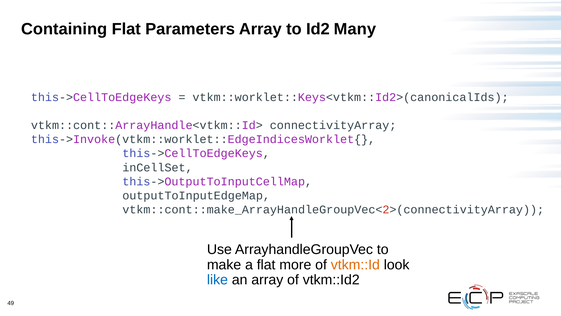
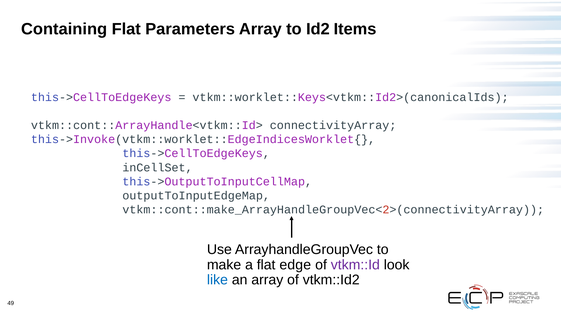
Many: Many -> Items (355, 29)
more: more -> edge (295, 264)
vtkm::Id colour: orange -> purple (355, 264)
